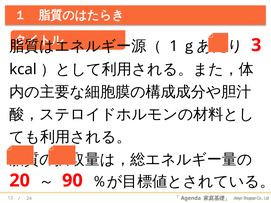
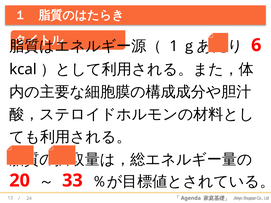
3: 3 -> 6 (256, 45)
90: 90 -> 33 (72, 181)
